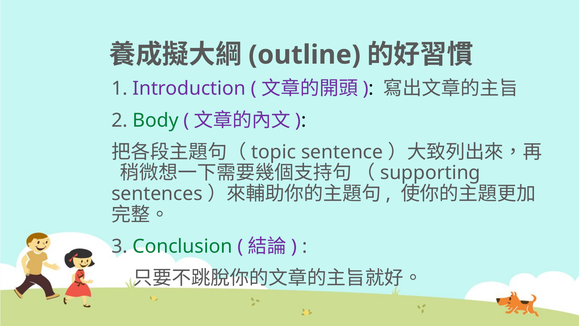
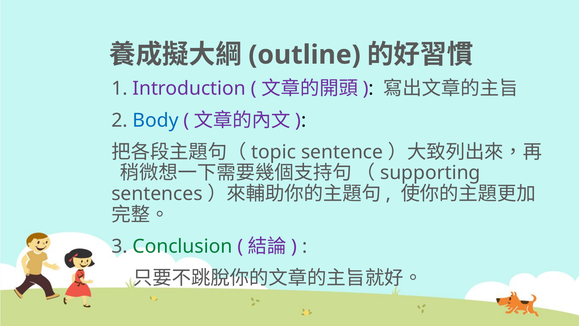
Body colour: green -> blue (156, 120)
